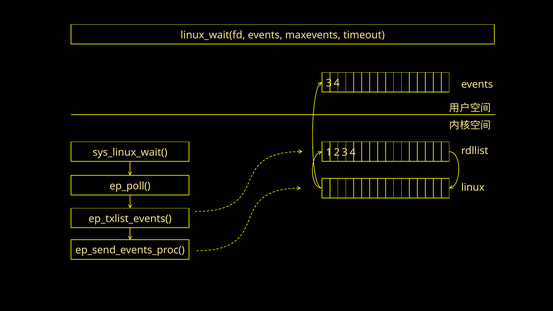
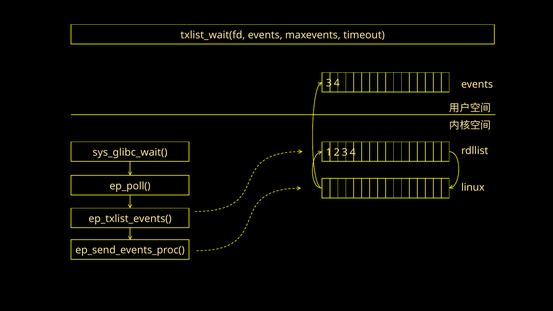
linux_wait(fd: linux_wait(fd -> txlist_wait(fd (213, 35)
sys_linux_wait(: sys_linux_wait( -> sys_glibc_wait( (130, 152)
